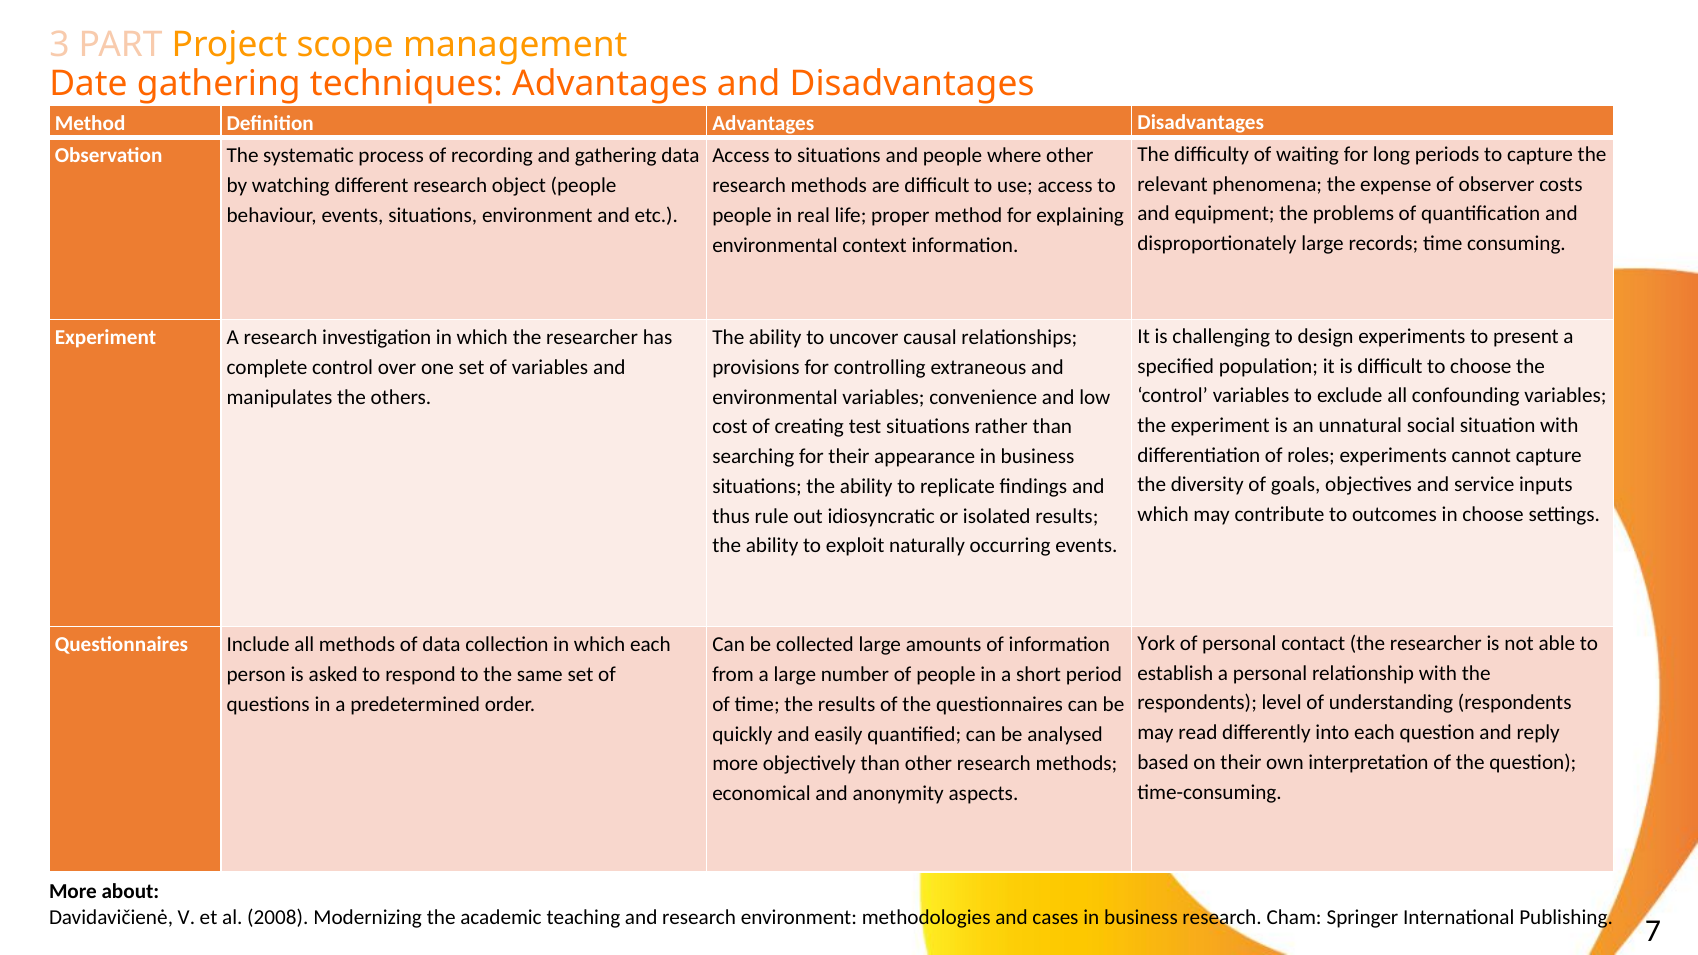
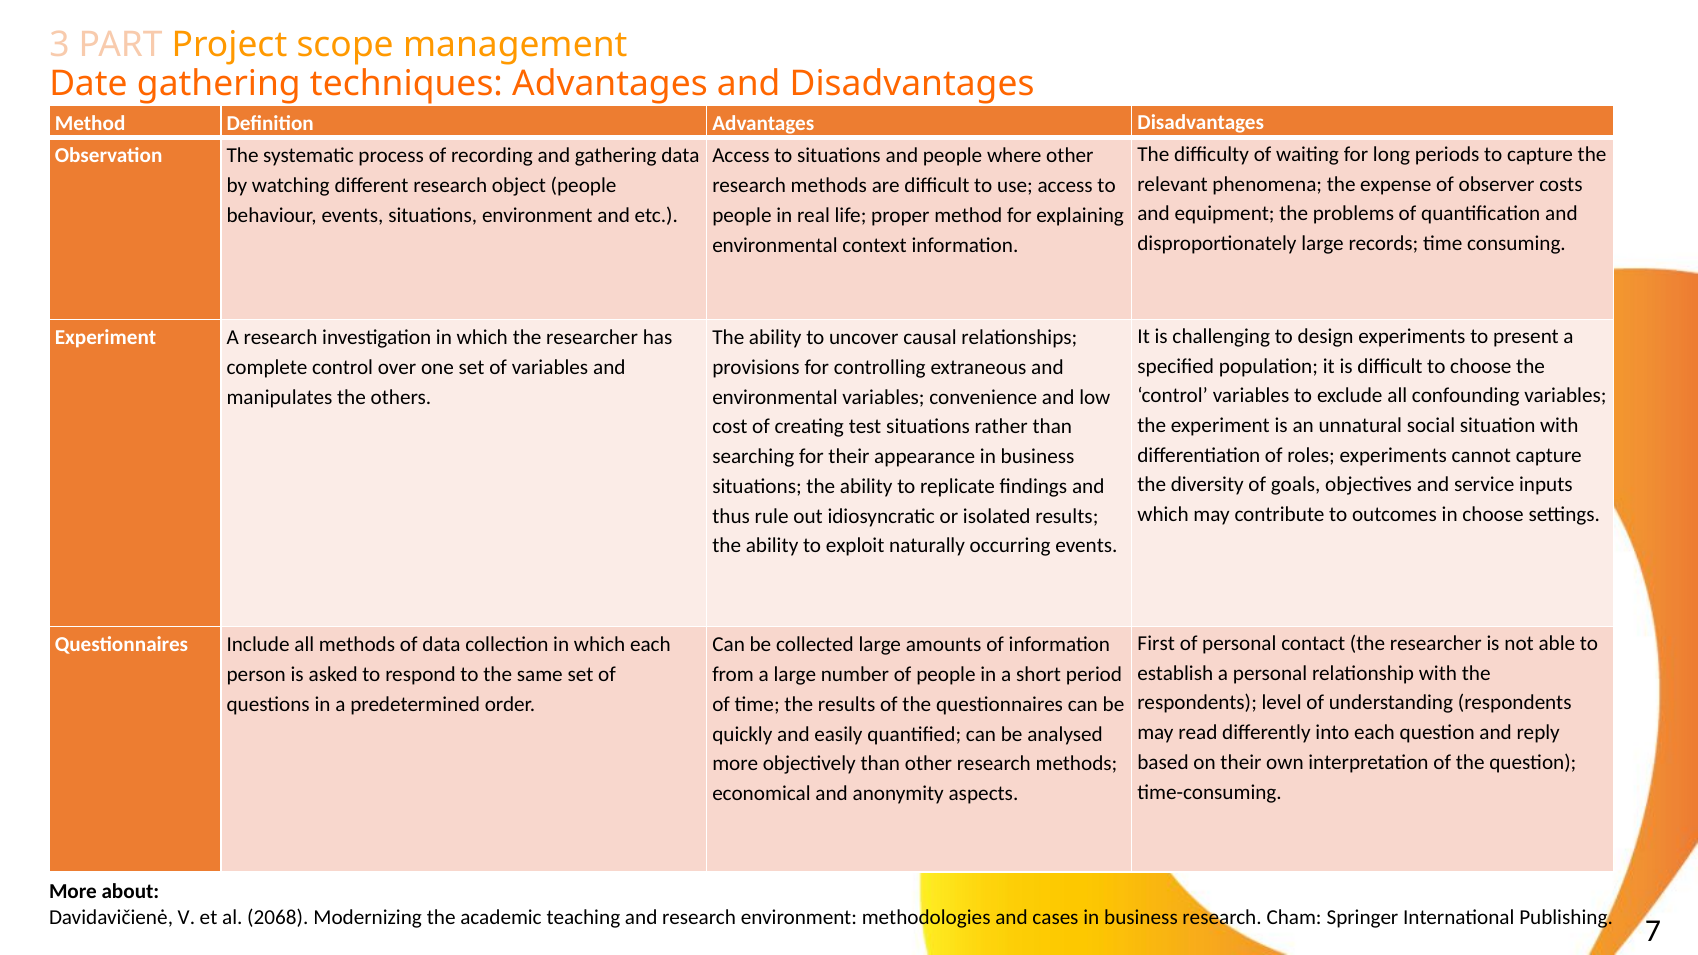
York: York -> First (1156, 643)
2008: 2008 -> 2068 (278, 917)
